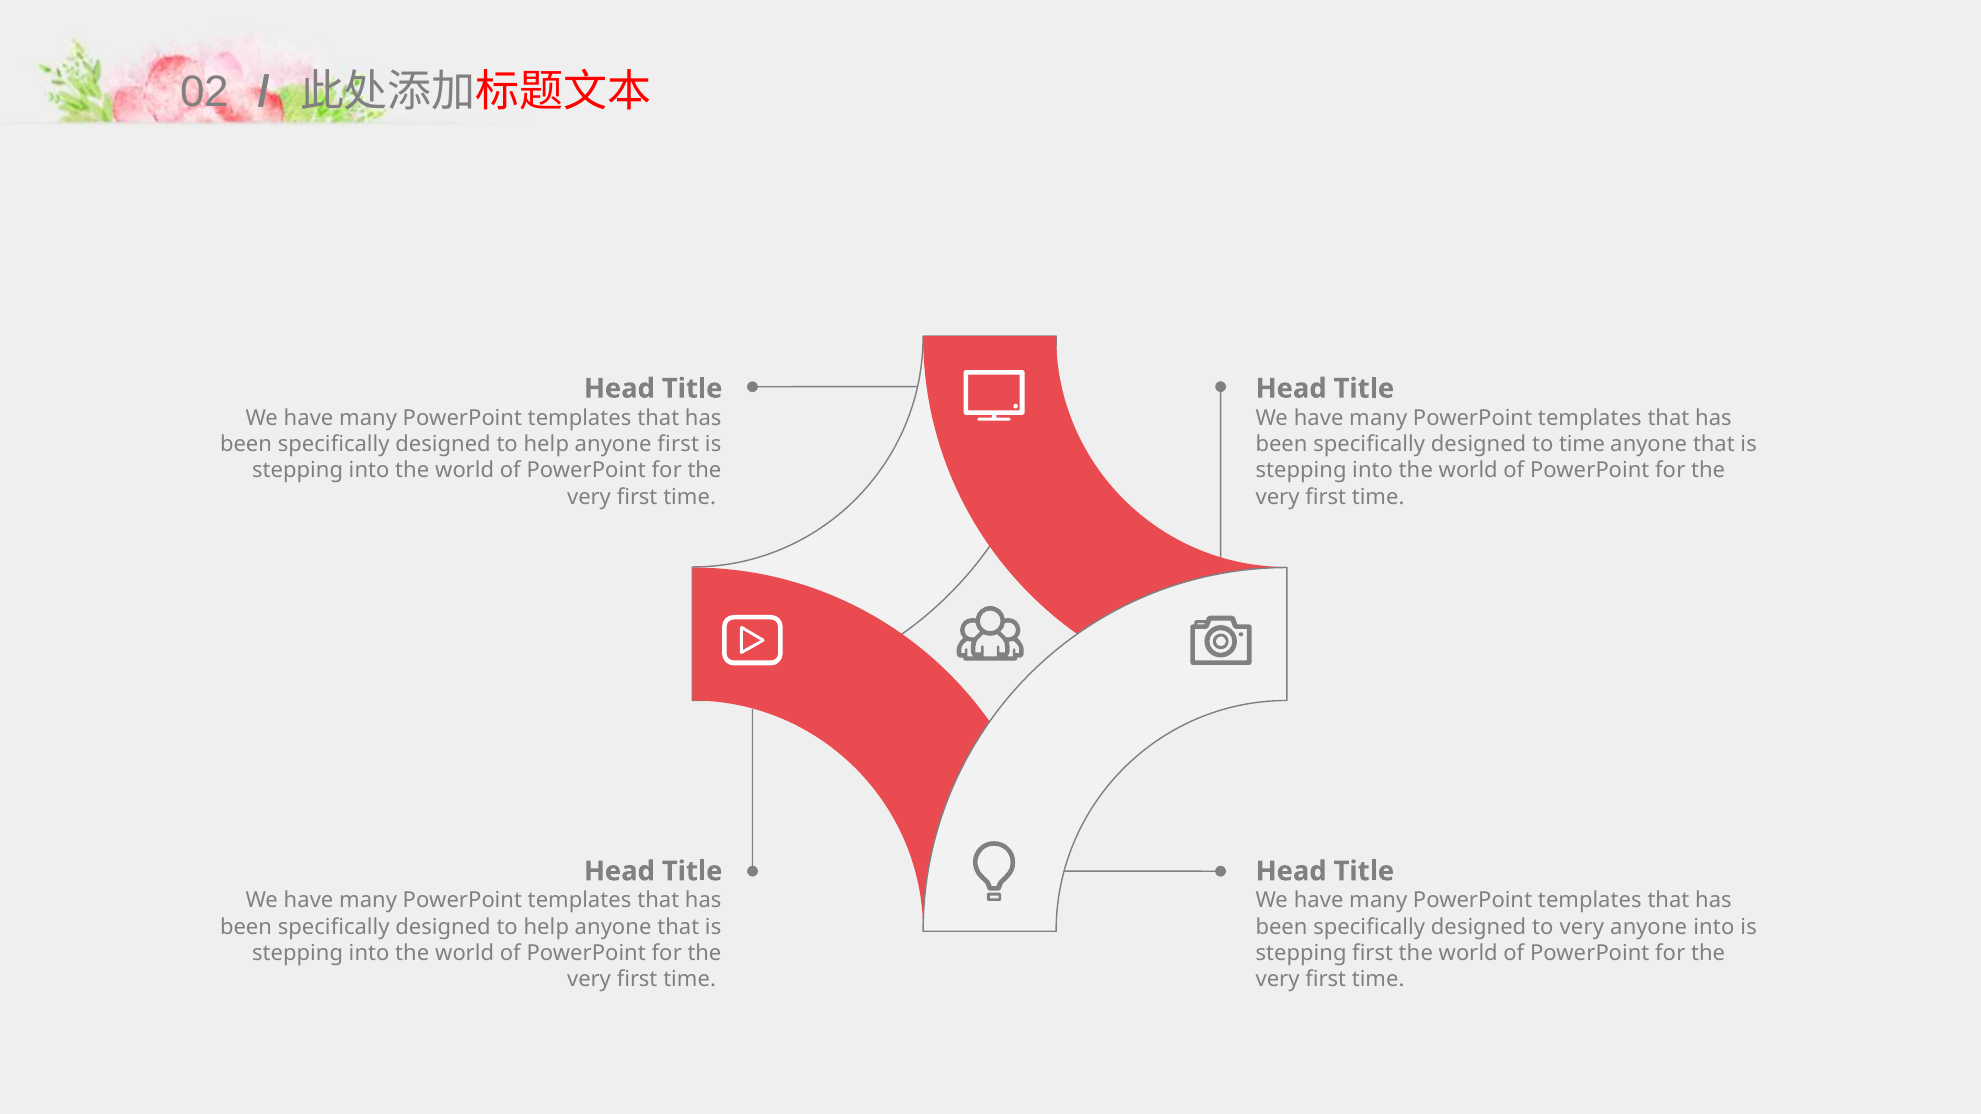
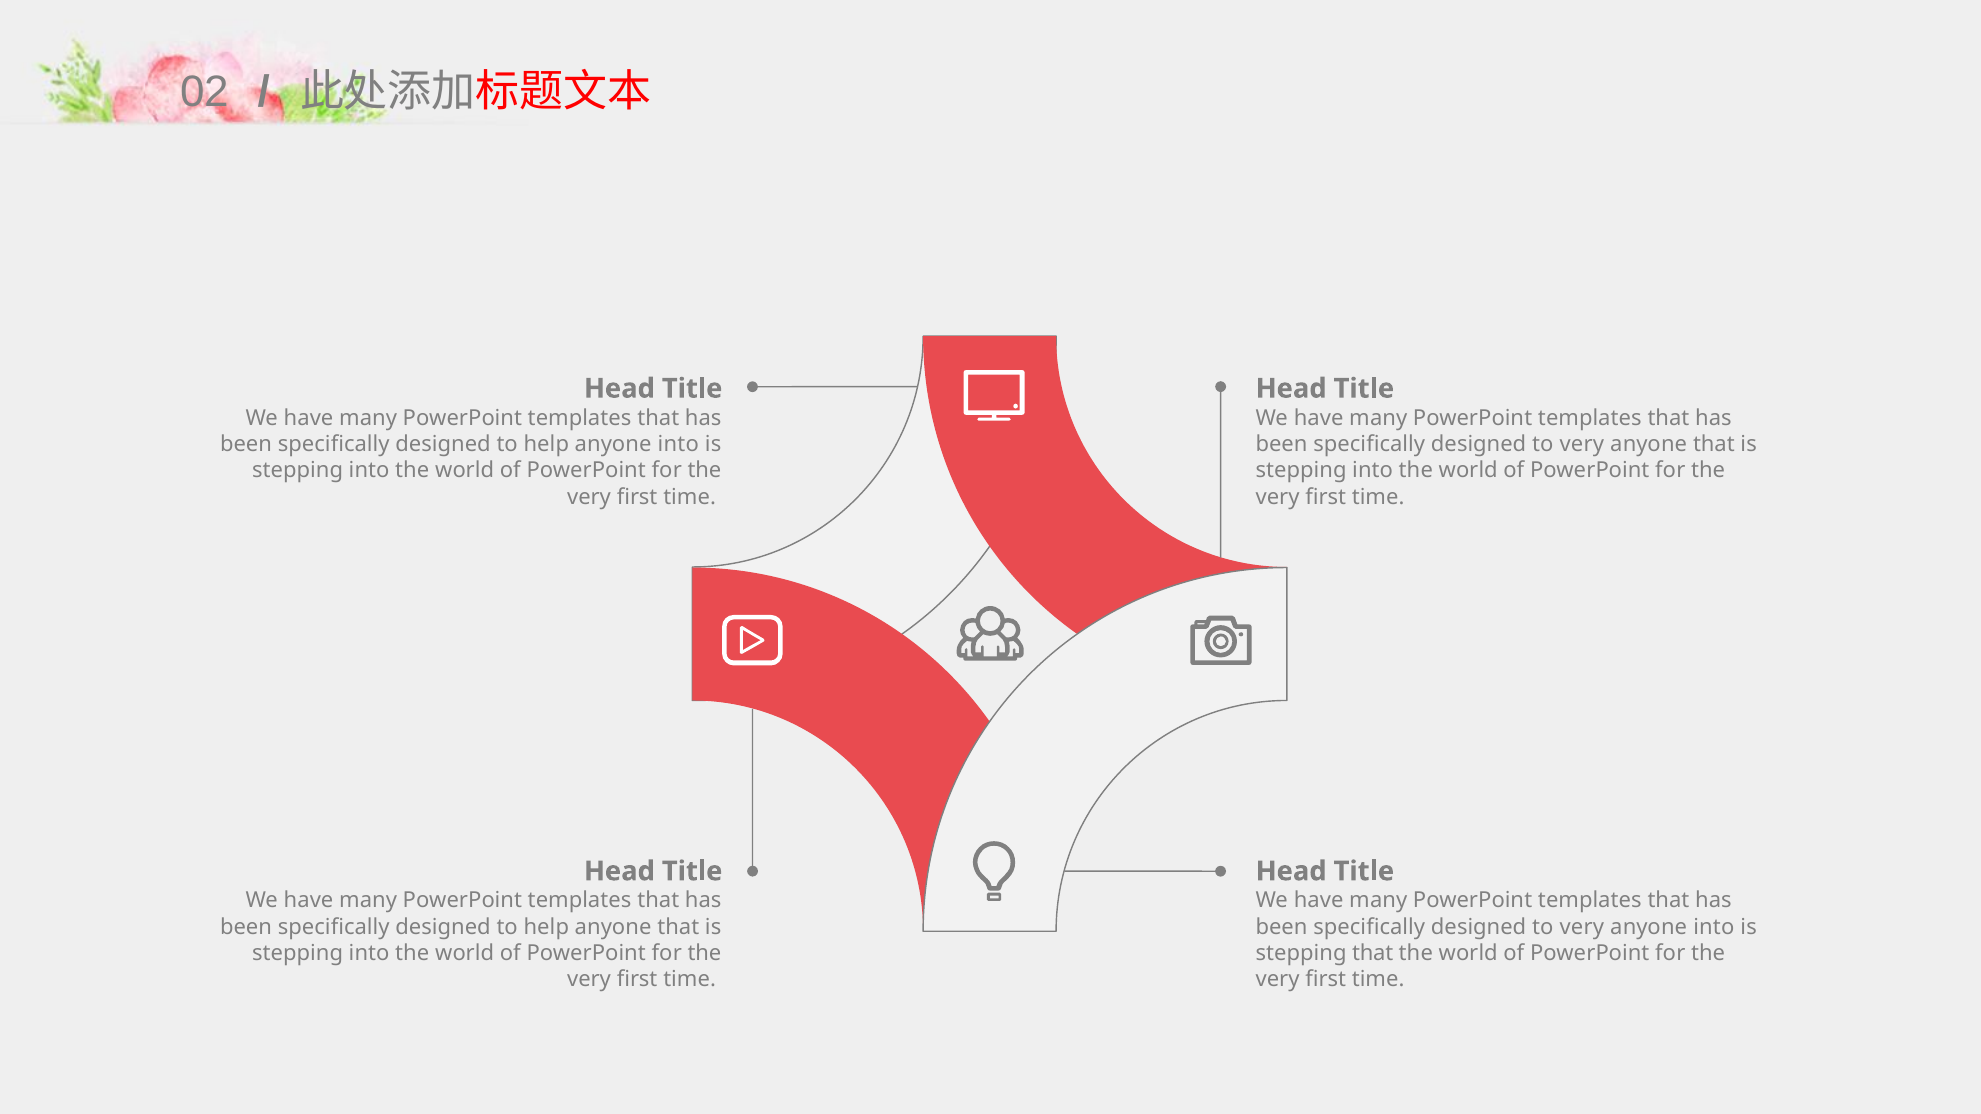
help anyone first: first -> into (678, 444)
time: time -> very (1582, 444)
stepping first: first -> that (1373, 954)
